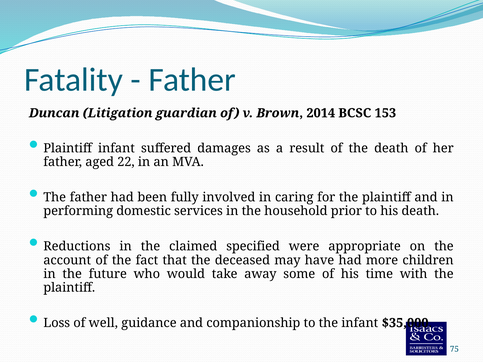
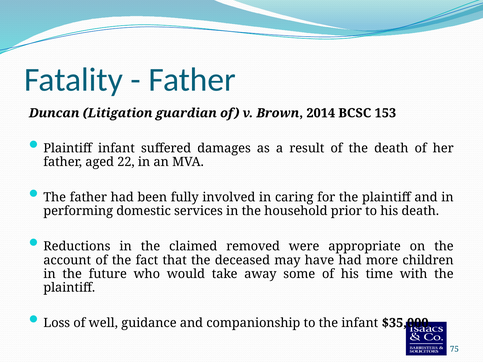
specified: specified -> removed (253, 247)
